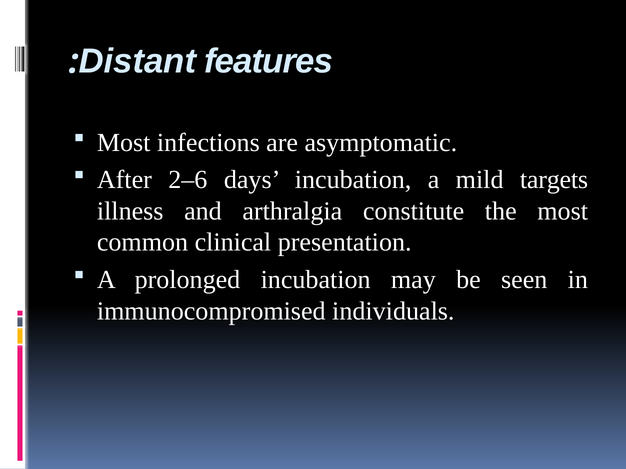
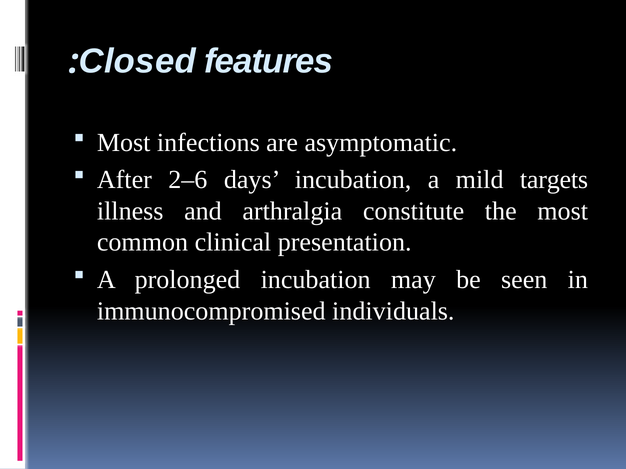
Distant: Distant -> Closed (137, 61)
